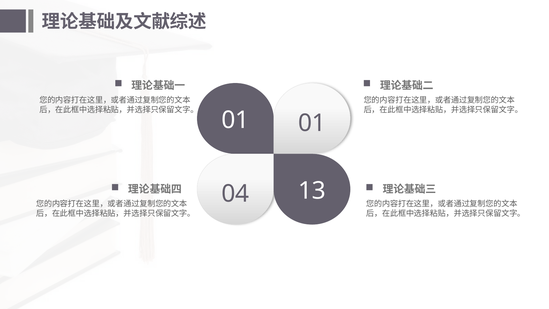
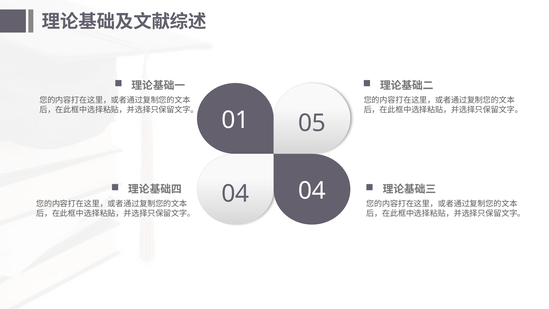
01 01: 01 -> 05 (312, 123)
04 13: 13 -> 04 (312, 191)
